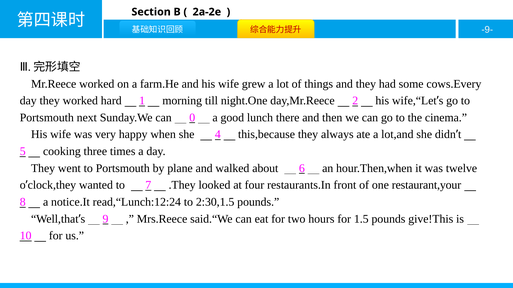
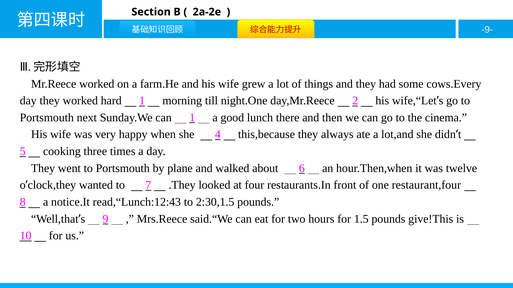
can 0: 0 -> 1 (192, 118)
restaurant,your: restaurant,your -> restaurant,four (426, 185)
read,“Lunch:12:24: read,“Lunch:12:24 -> read,“Lunch:12:43 (137, 202)
